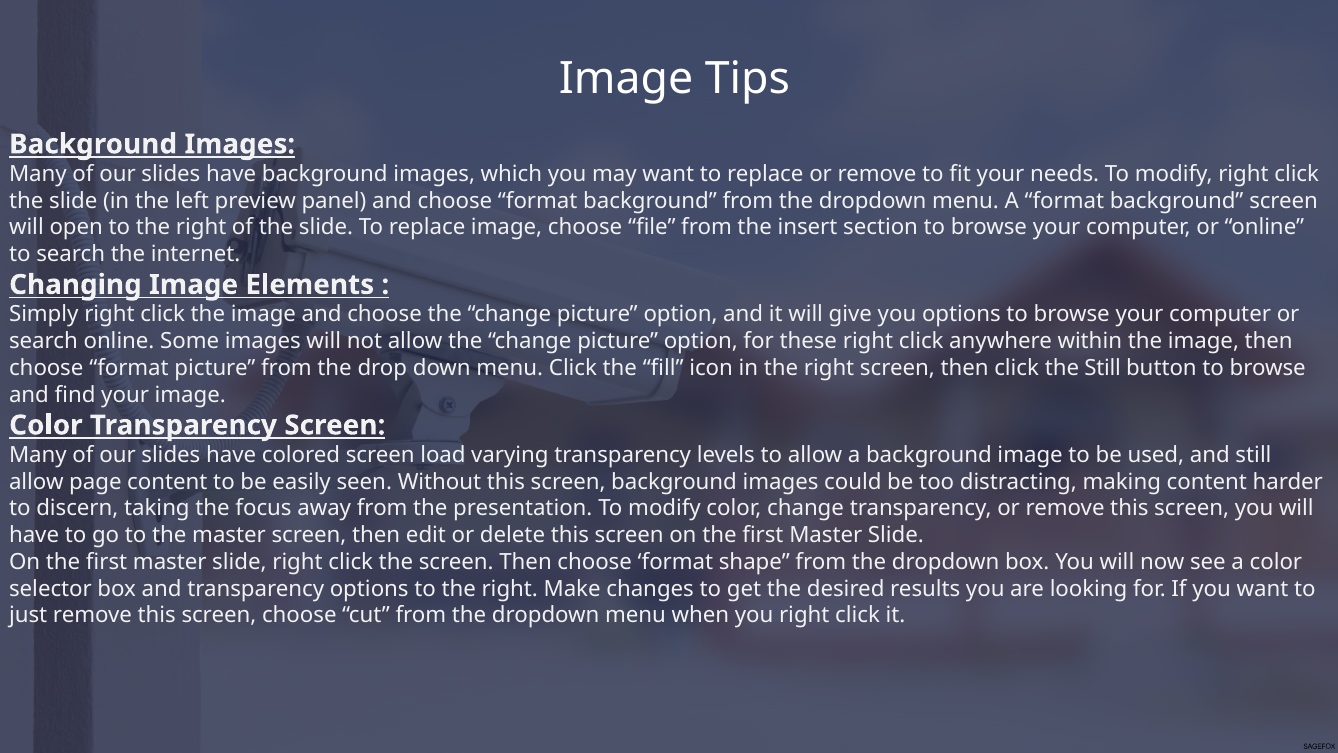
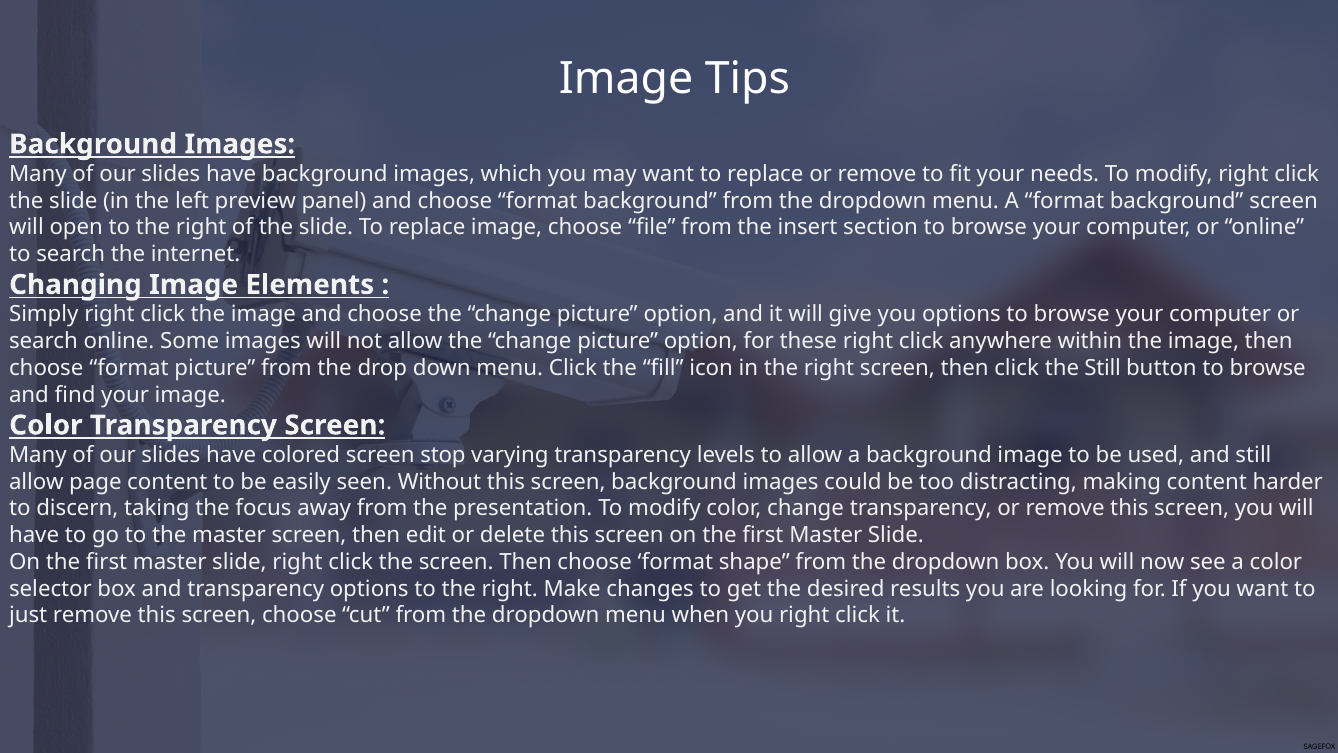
load: load -> stop (443, 455)
